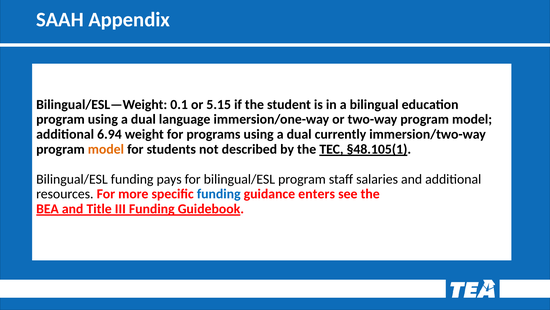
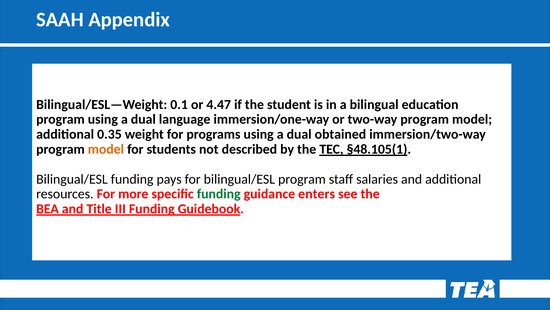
5.15: 5.15 -> 4.47 (219, 104)
6.94: 6.94 -> 0.35 (109, 134)
currently: currently -> obtained (340, 134)
funding colour: blue -> green (219, 194)
